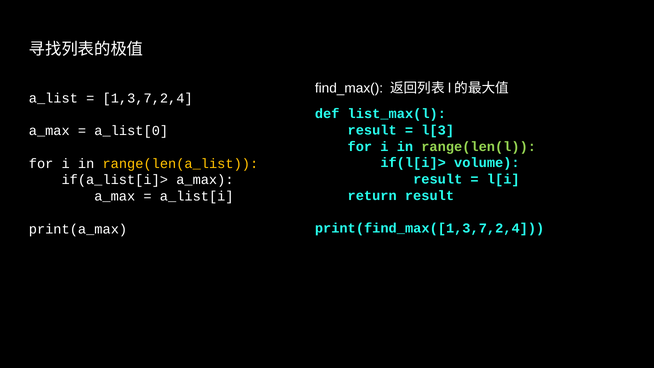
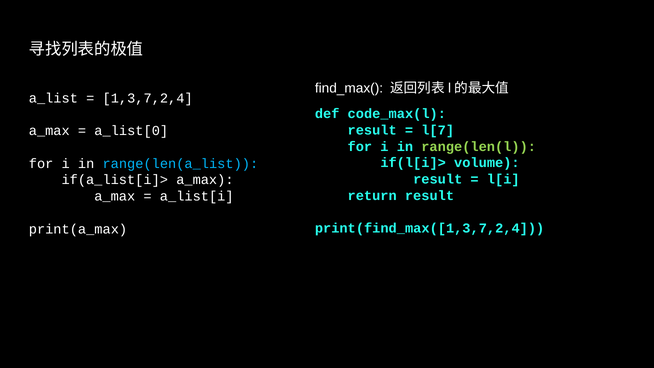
list_max(l: list_max(l -> code_max(l (397, 114)
l[3: l[3 -> l[7 (438, 130)
range(len(a_list colour: yellow -> light blue (180, 164)
